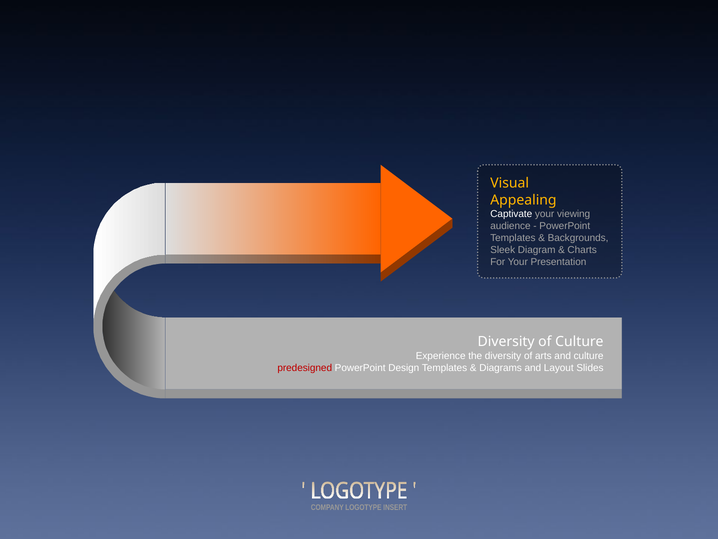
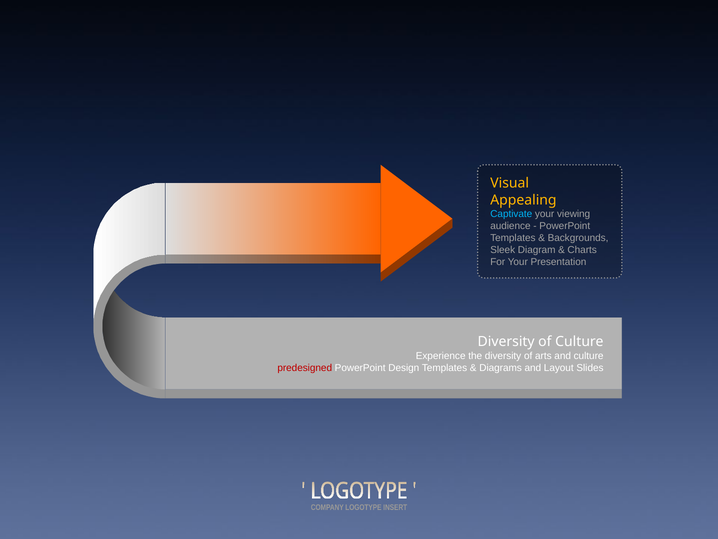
Captivate colour: white -> light blue (511, 214)
